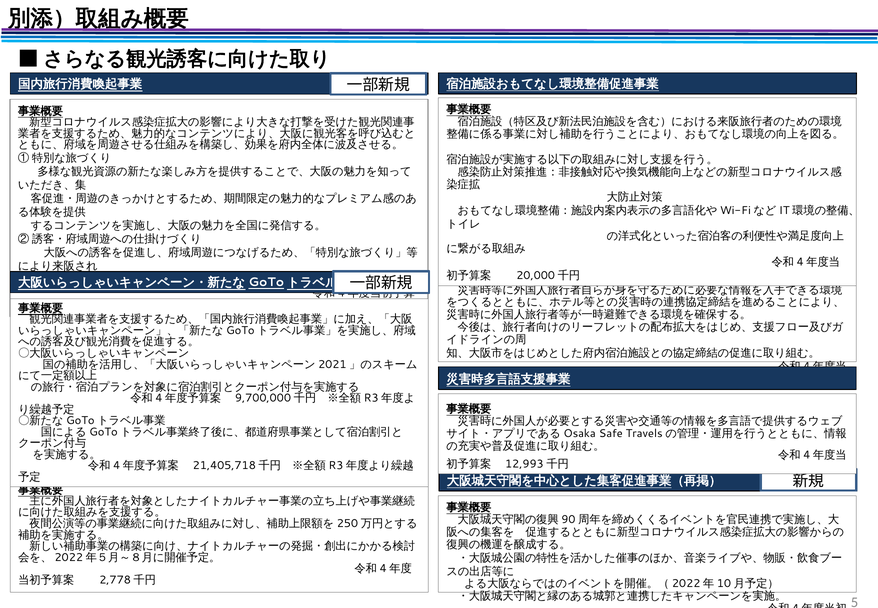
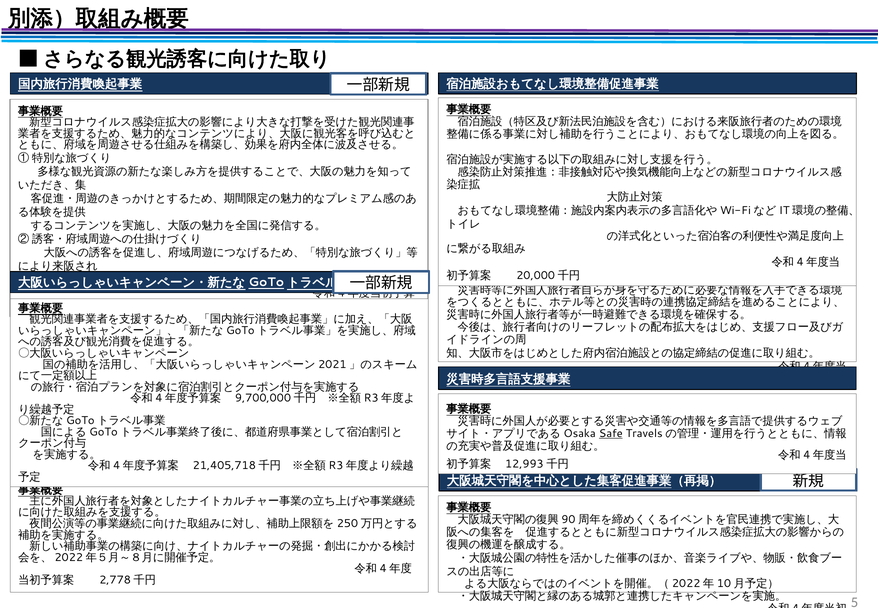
Safe underline: none -> present (611, 433)
